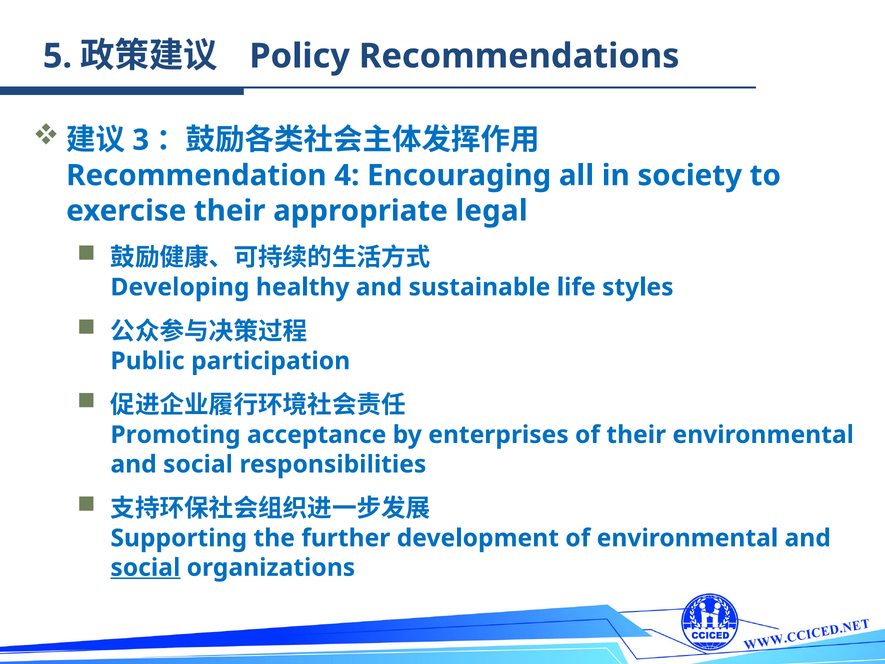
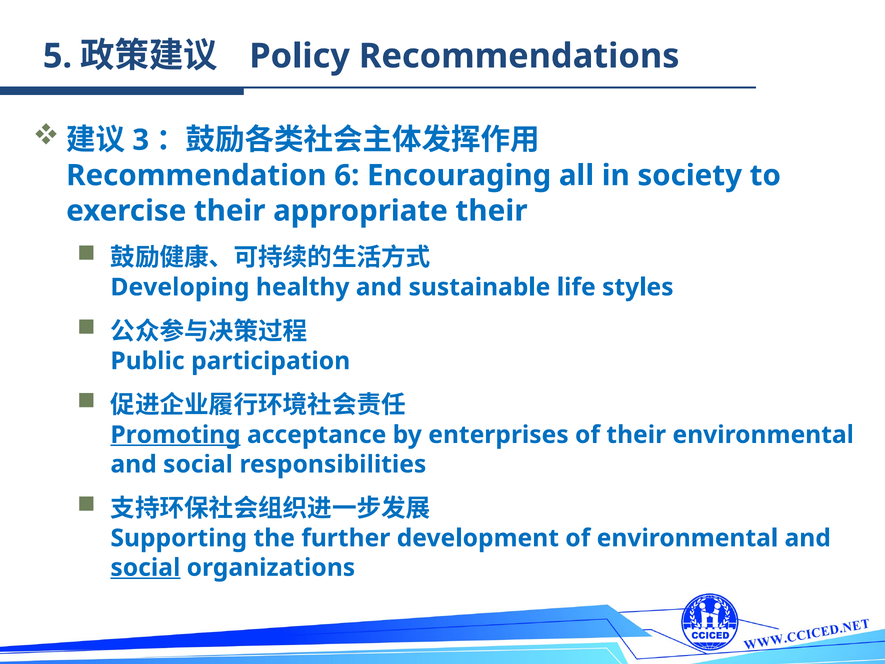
4: 4 -> 6 (347, 175)
appropriate legal: legal -> their (491, 211)
Promoting underline: none -> present (176, 435)
